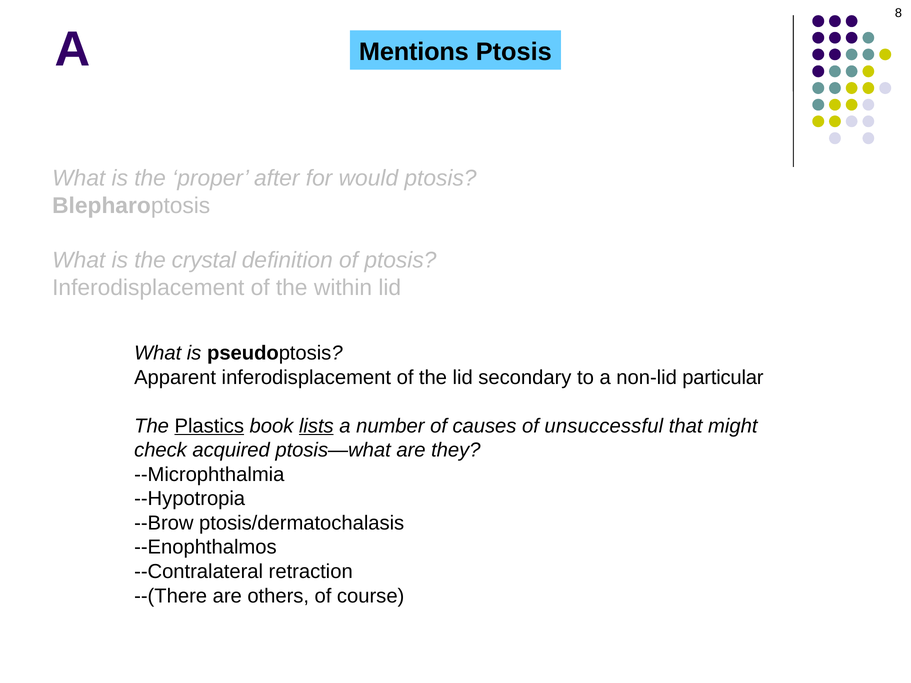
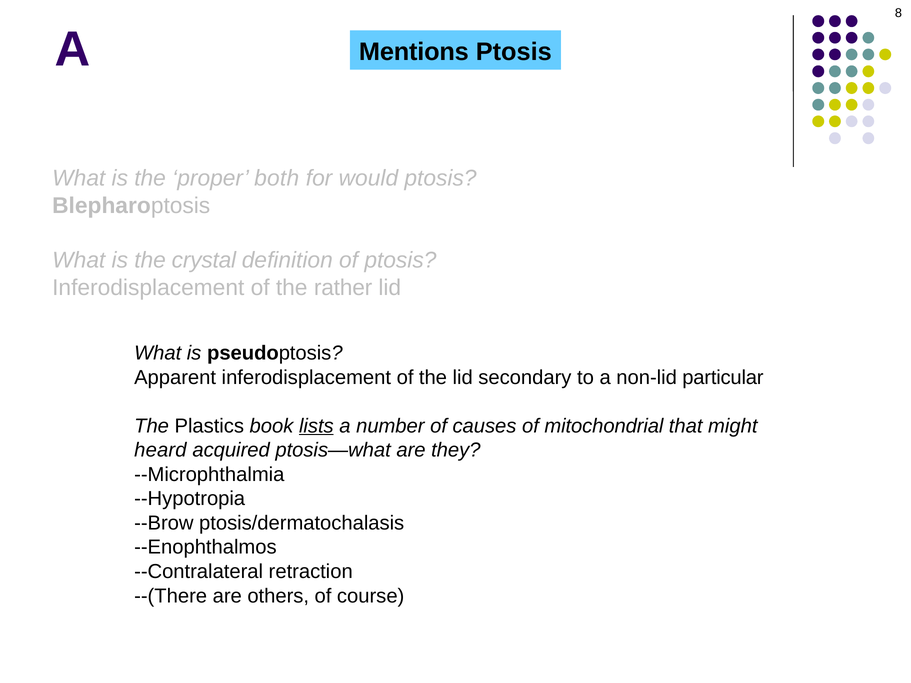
after: after -> both (277, 178)
within: within -> rather (343, 288)
Plastics underline: present -> none (209, 426)
unsuccessful: unsuccessful -> mitochondrial (604, 426)
check: check -> heard (160, 450)
